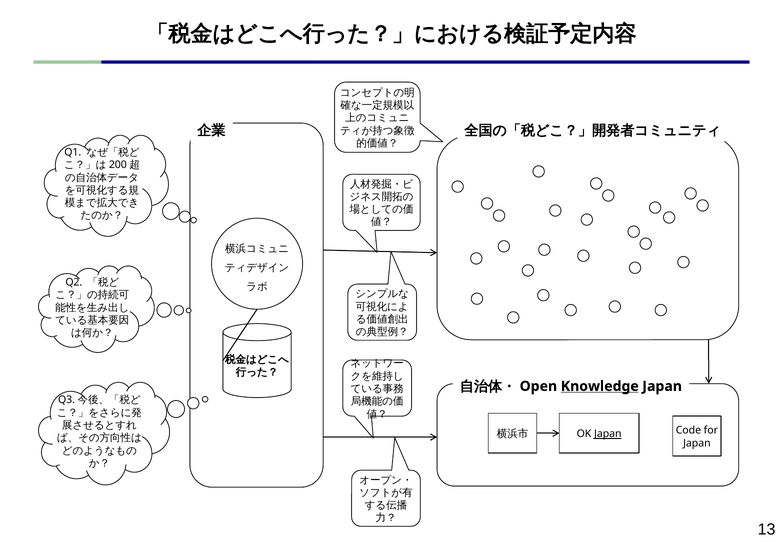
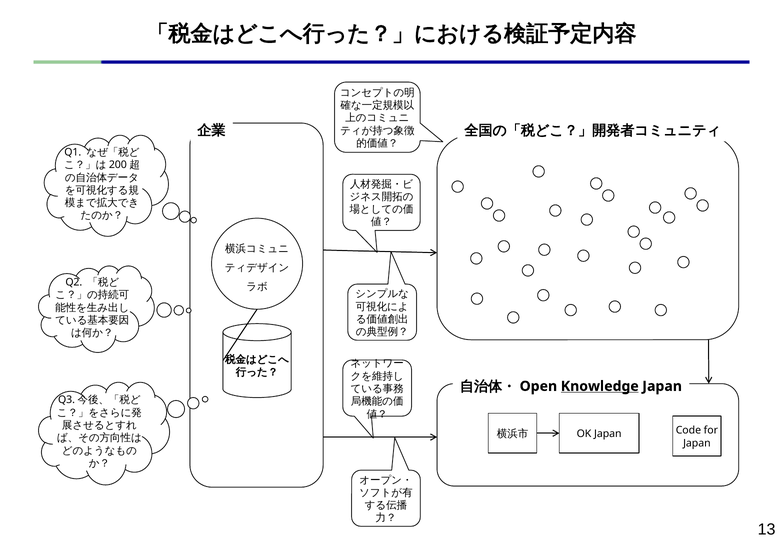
Japan underline: present -> none (608, 434)
